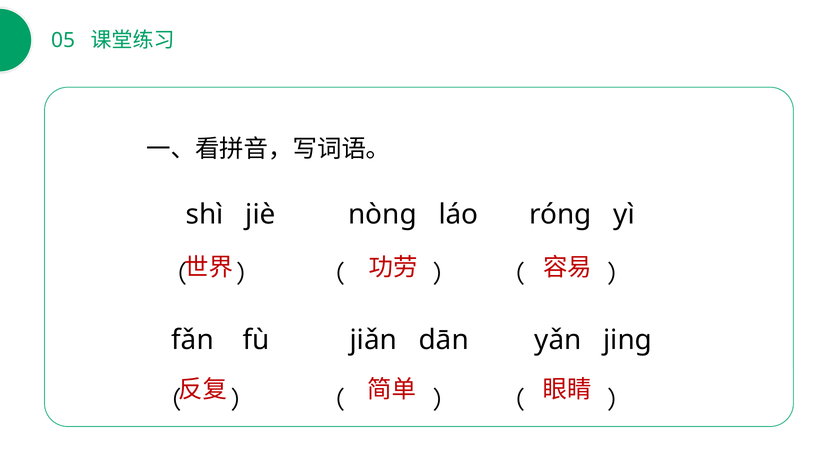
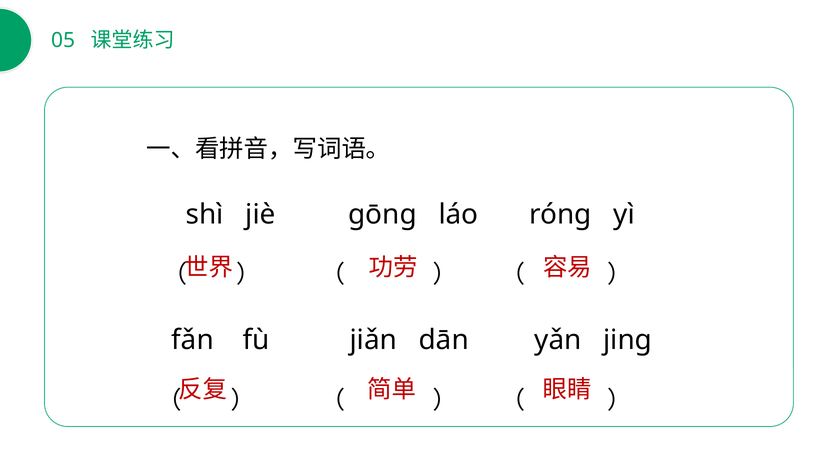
nònɡ: nònɡ -> ɡōnɡ (382, 215)
